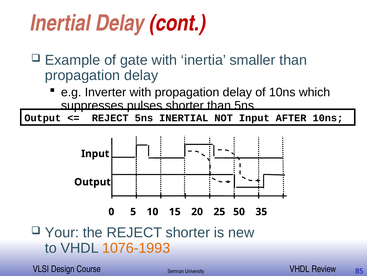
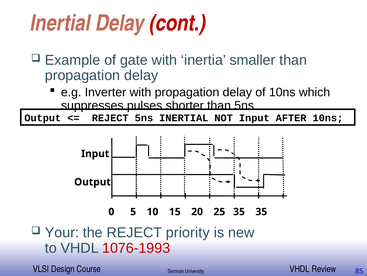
25 50: 50 -> 35 (239, 211)
REJECT shorter: shorter -> priority (188, 232)
1076-1993 colour: orange -> red (136, 247)
